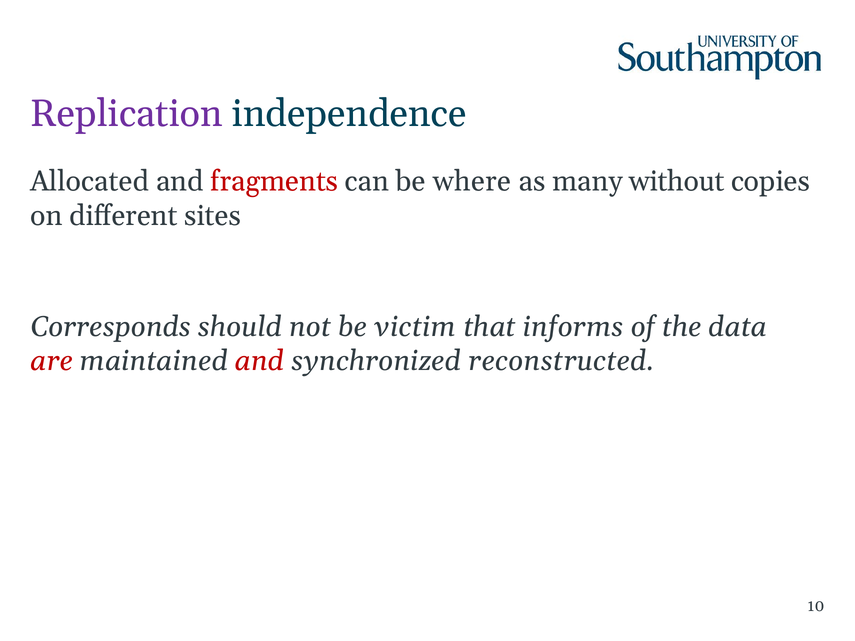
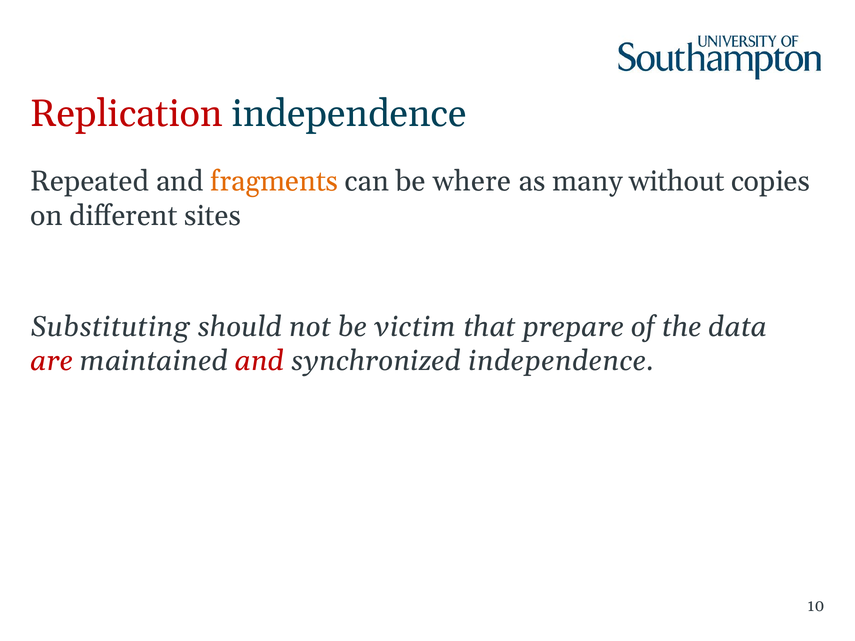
Replication colour: purple -> red (126, 114)
Allocated: Allocated -> Repeated (90, 182)
fragments colour: red -> orange (274, 182)
Corresponds: Corresponds -> Substituting (110, 327)
informs: informs -> prepare (573, 327)
synchronized reconstructed: reconstructed -> independence (561, 361)
